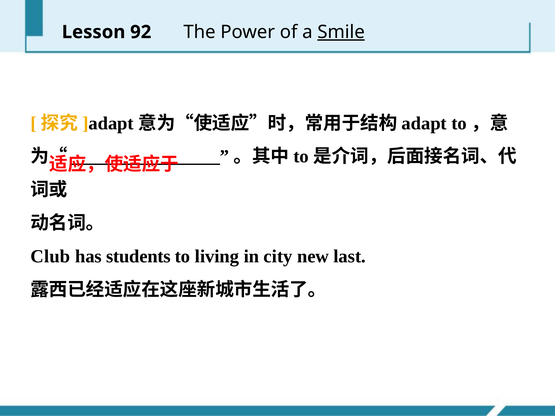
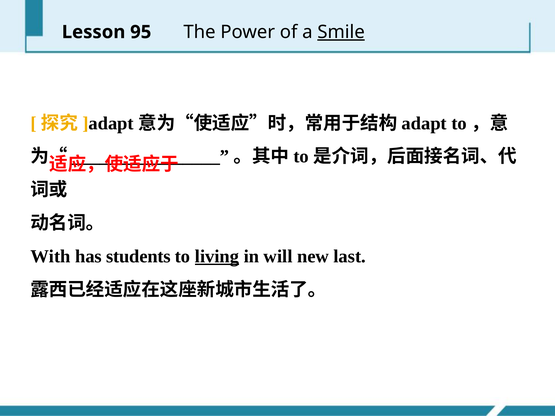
92: 92 -> 95 (141, 32)
Club: Club -> With (50, 257)
living underline: none -> present (217, 257)
city: city -> will (278, 257)
